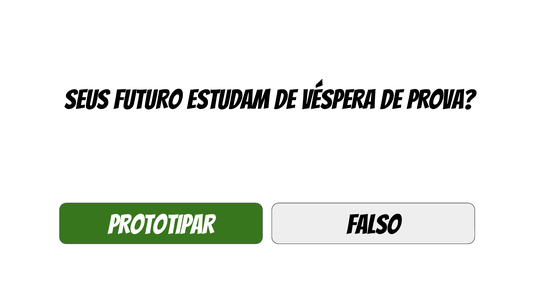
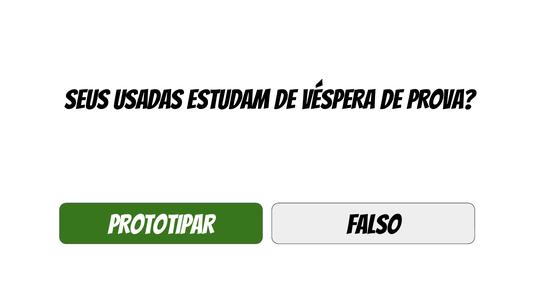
FUTURO: FUTURO -> USADAS (148, 100)
